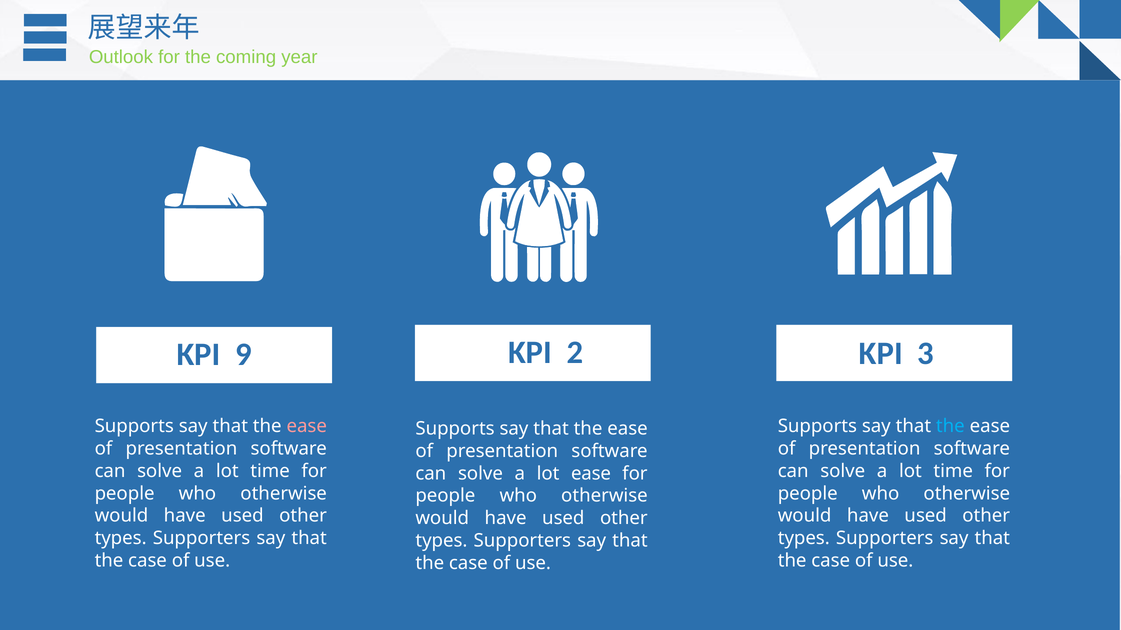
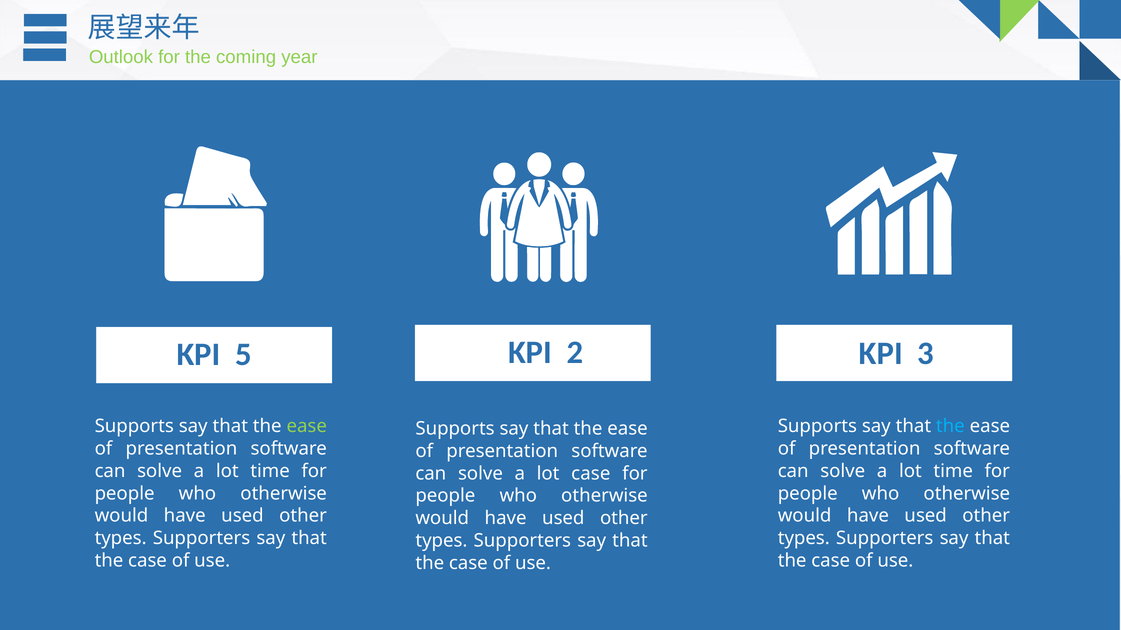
9: 9 -> 5 (243, 355)
ease colour: pink -> light green (307, 427)
lot ease: ease -> case (591, 474)
